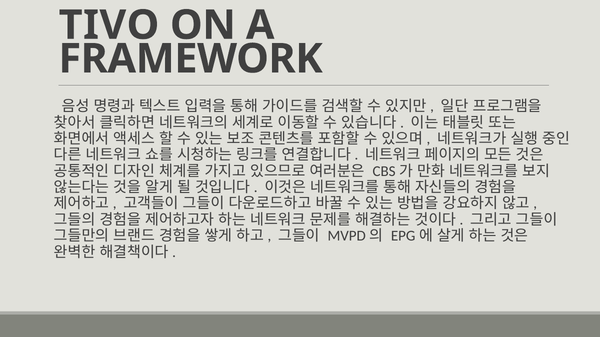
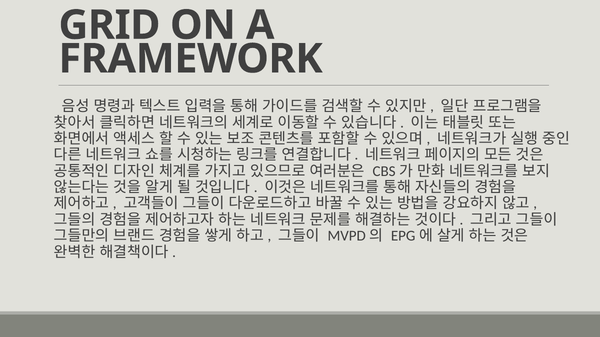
TIVO: TIVO -> GRID (109, 25)
